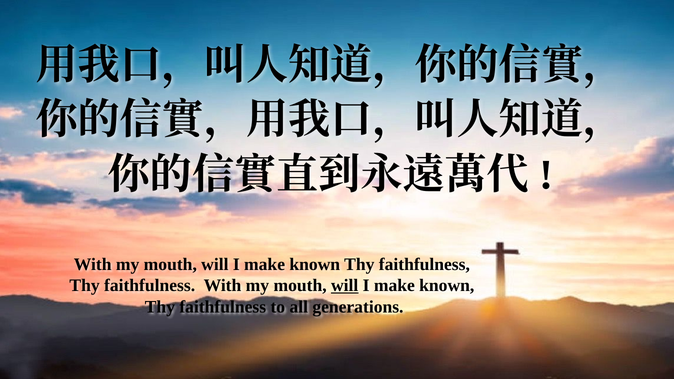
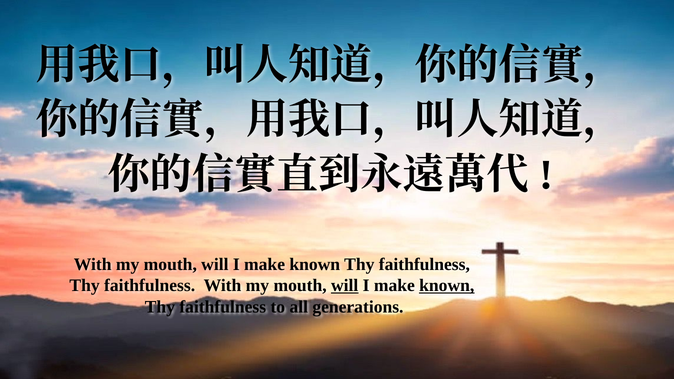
known underline: none -> present (447, 286)
